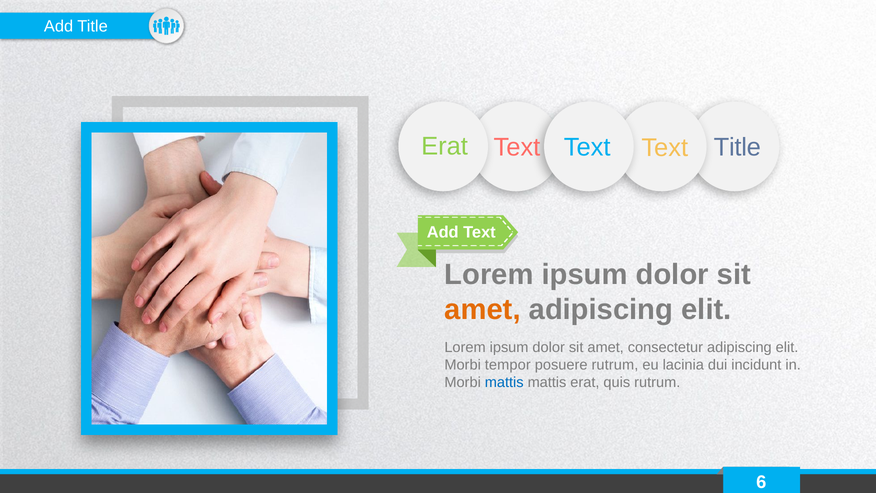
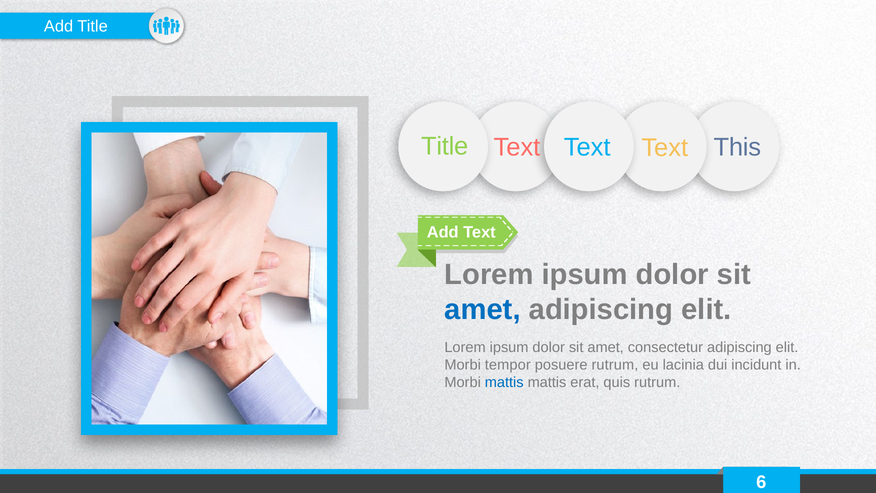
Erat: Erat -> Title (445, 146)
Text Title: Title -> This (737, 147)
amet colour: orange -> blue (483, 309)
